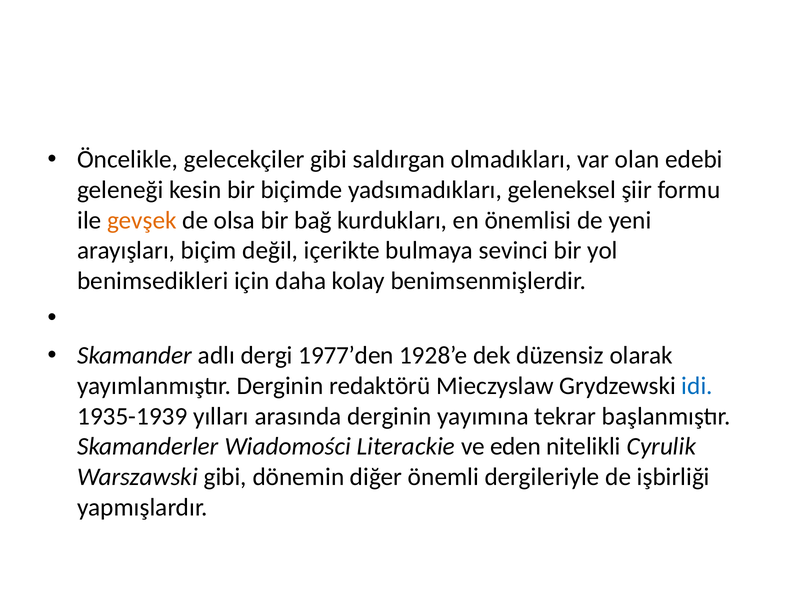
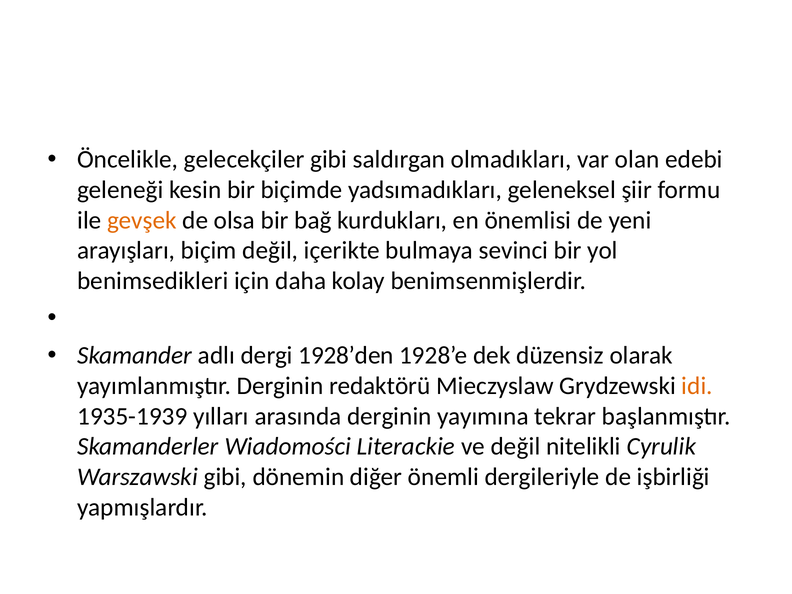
1977’den: 1977’den -> 1928’den (346, 356)
idi colour: blue -> orange (697, 386)
ve eden: eden -> değil (515, 447)
